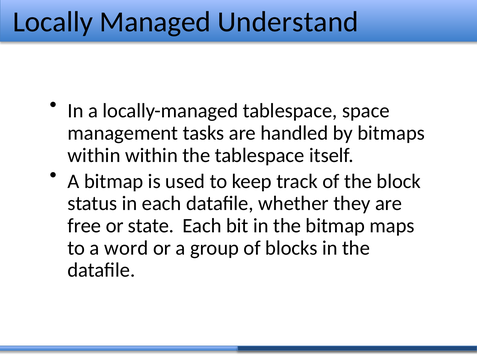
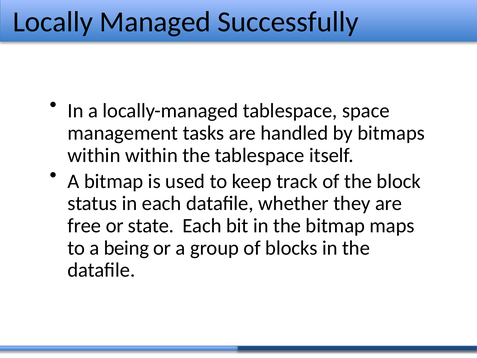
Understand: Understand -> Successfully (288, 22)
word: word -> being (126, 248)
